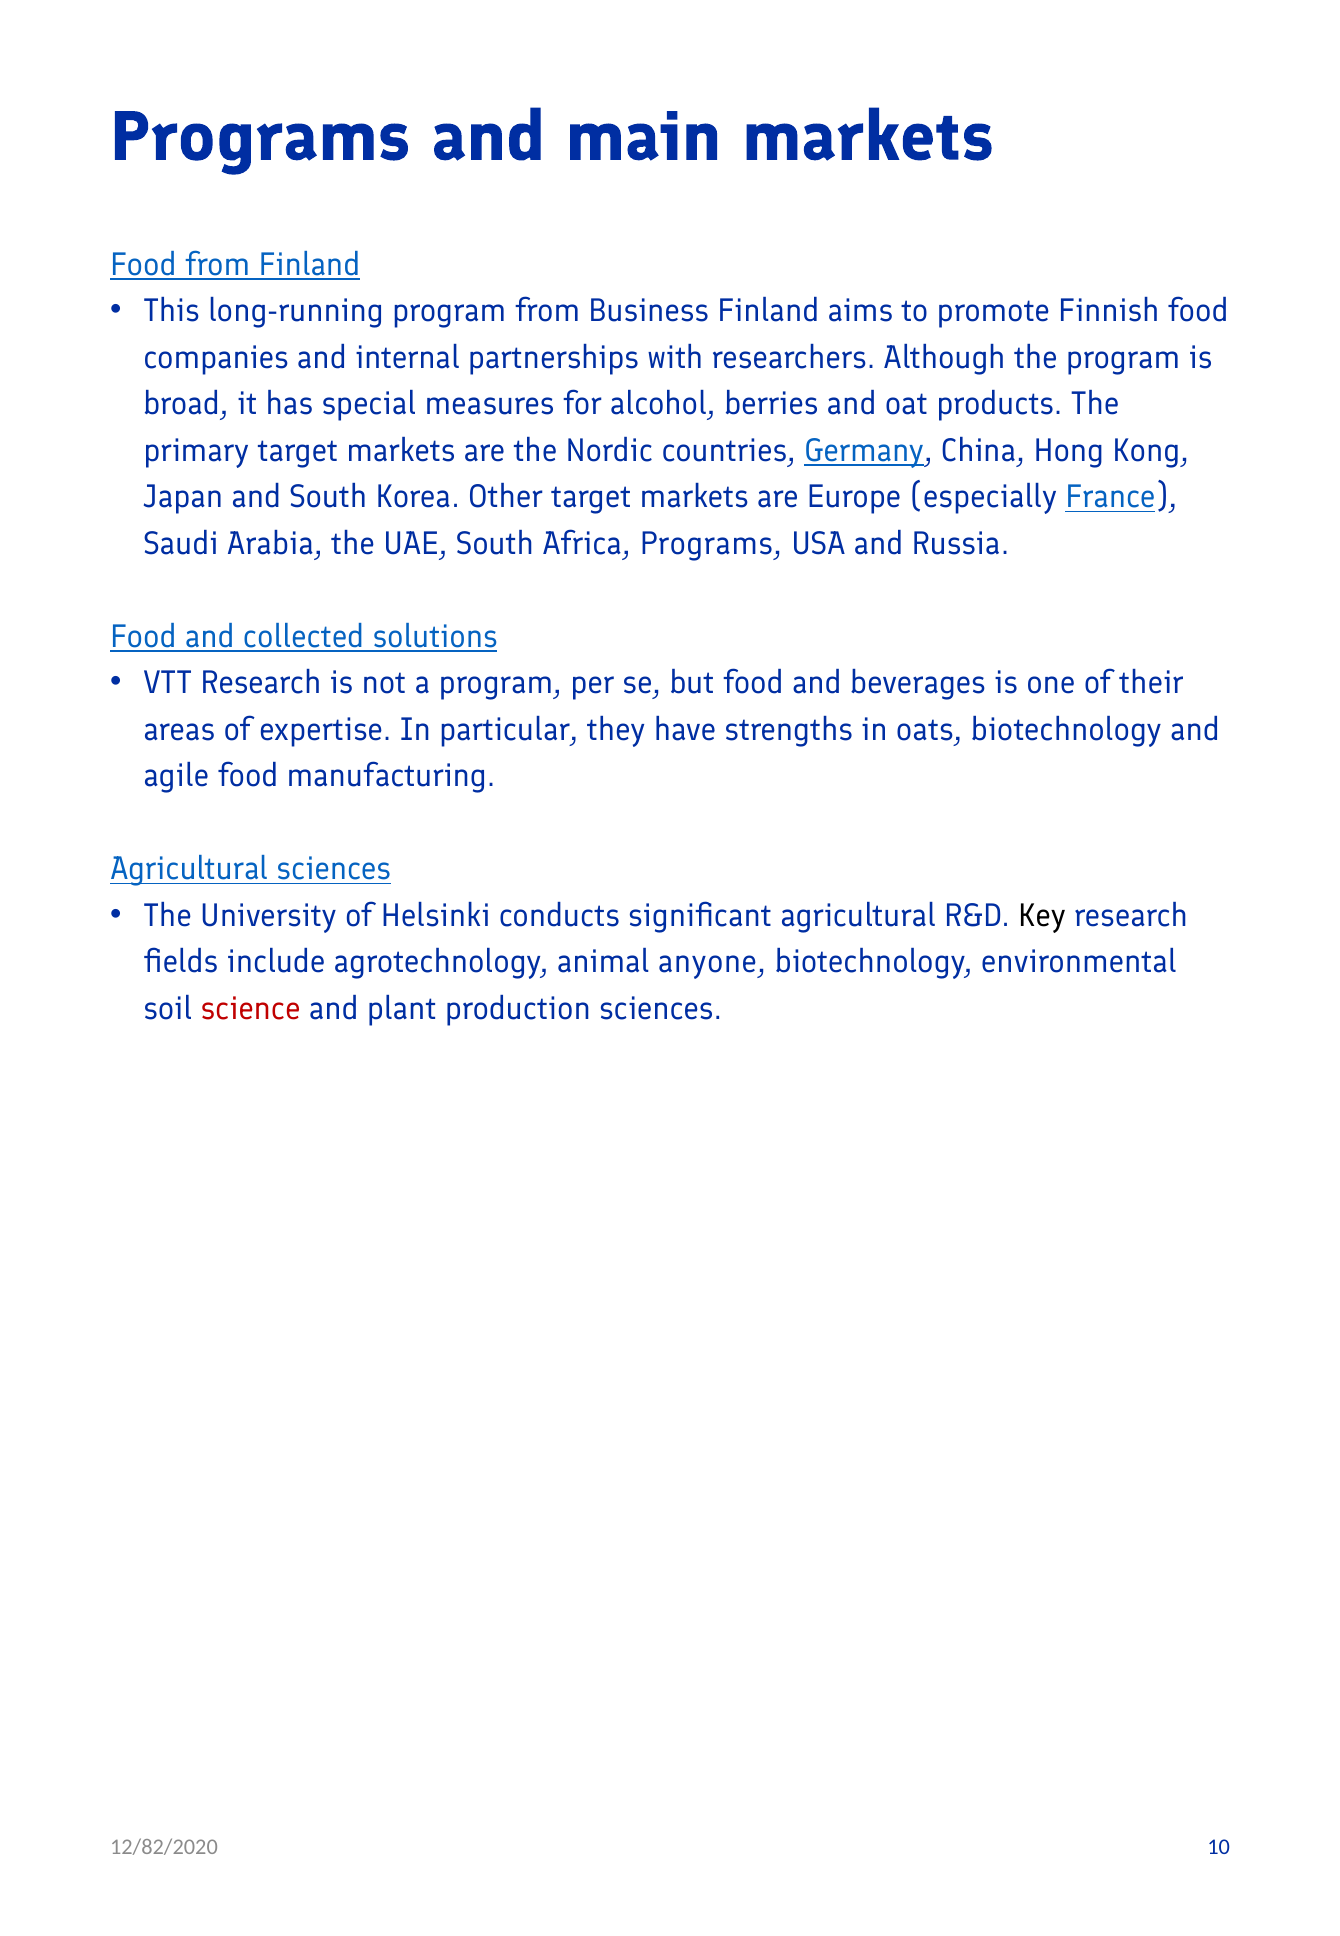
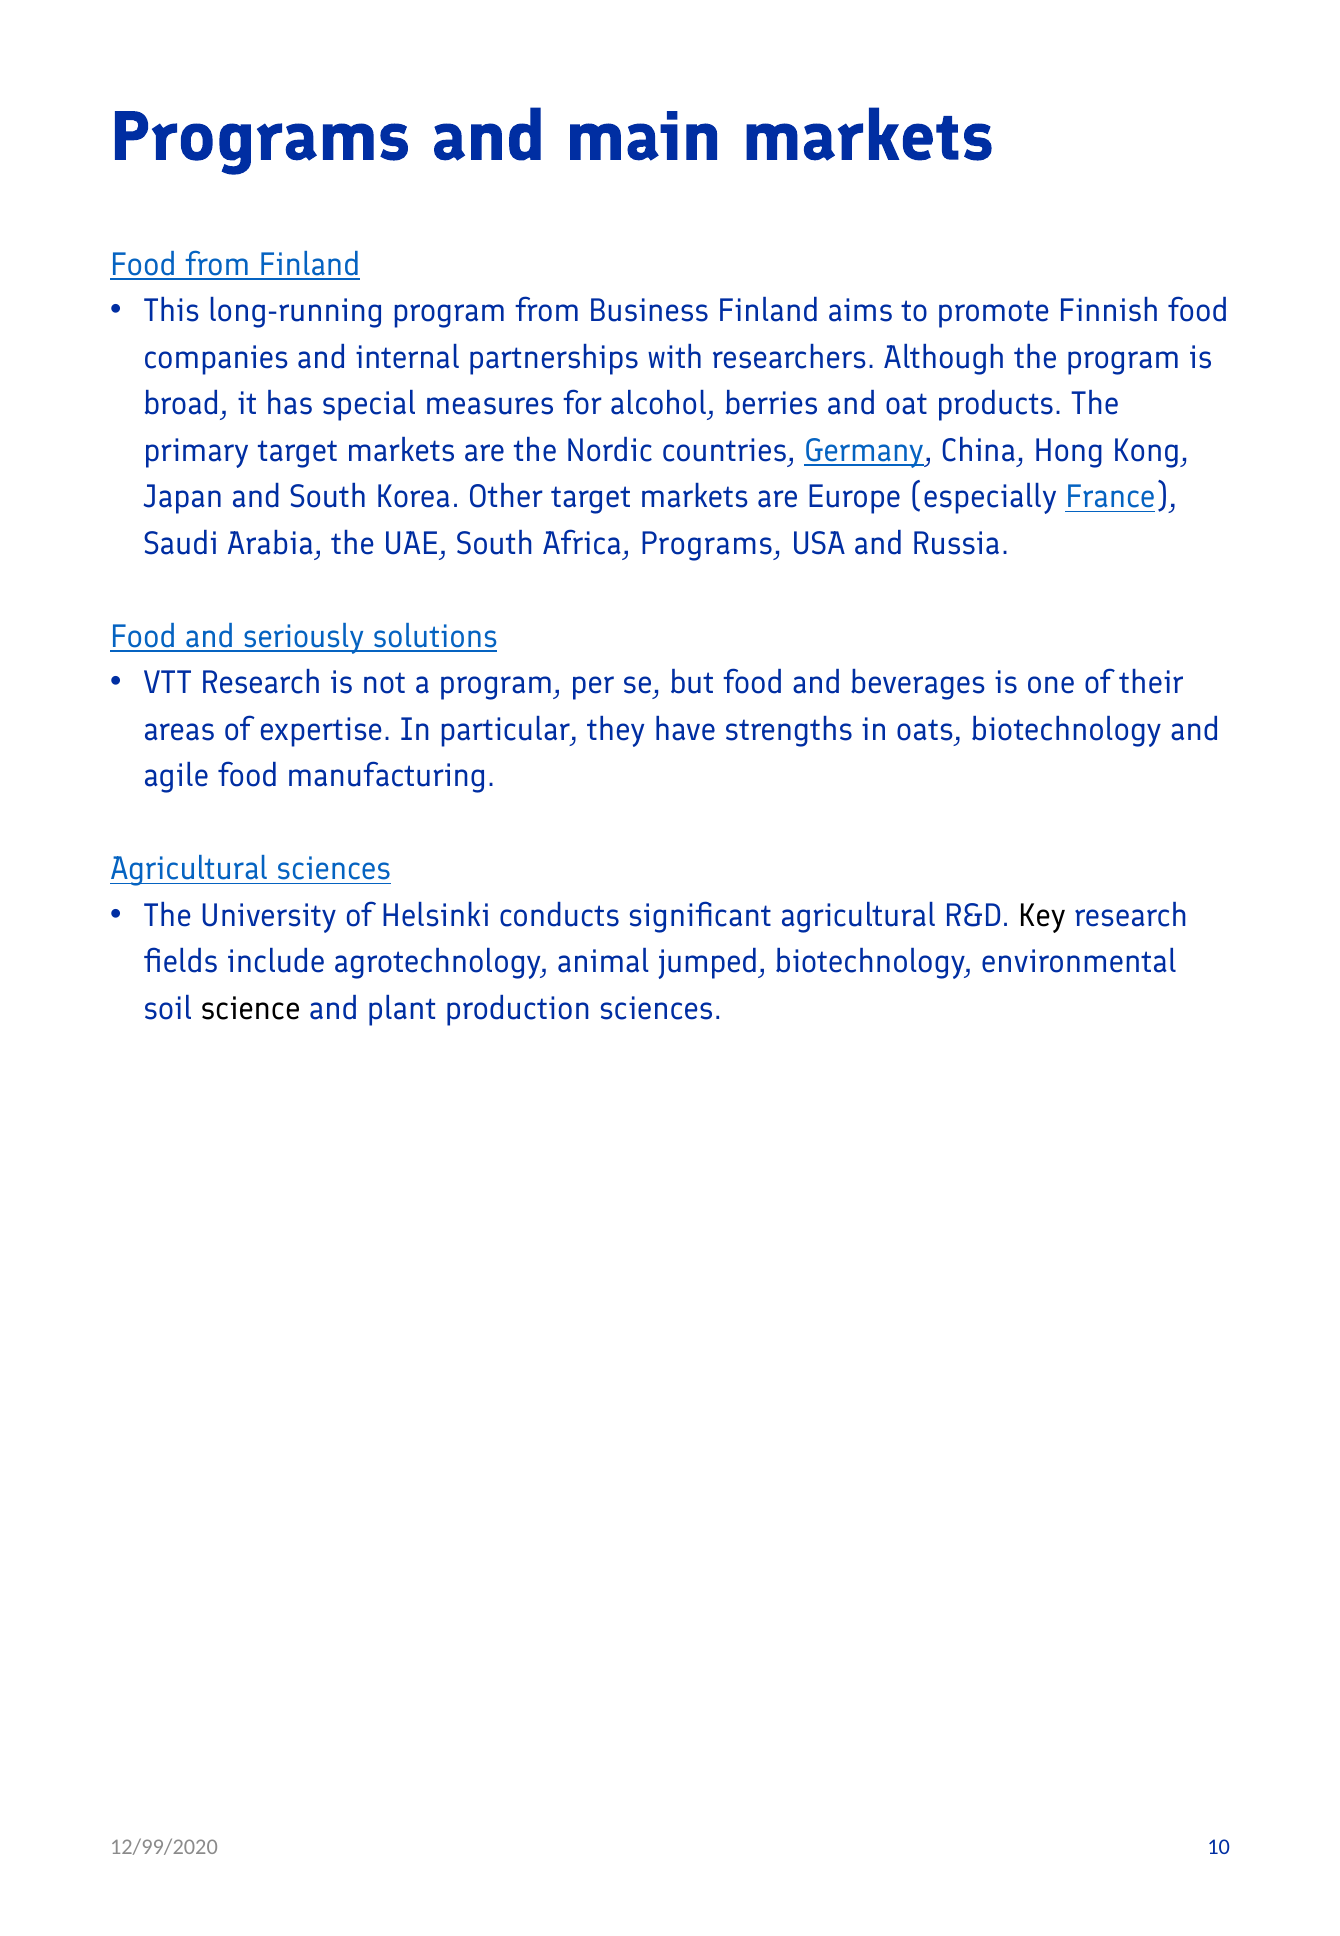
collected: collected -> seriously (304, 636)
anyone: anyone -> jumped (712, 962)
science colour: red -> black (251, 1008)
12/82/2020: 12/82/2020 -> 12/99/2020 (164, 1847)
